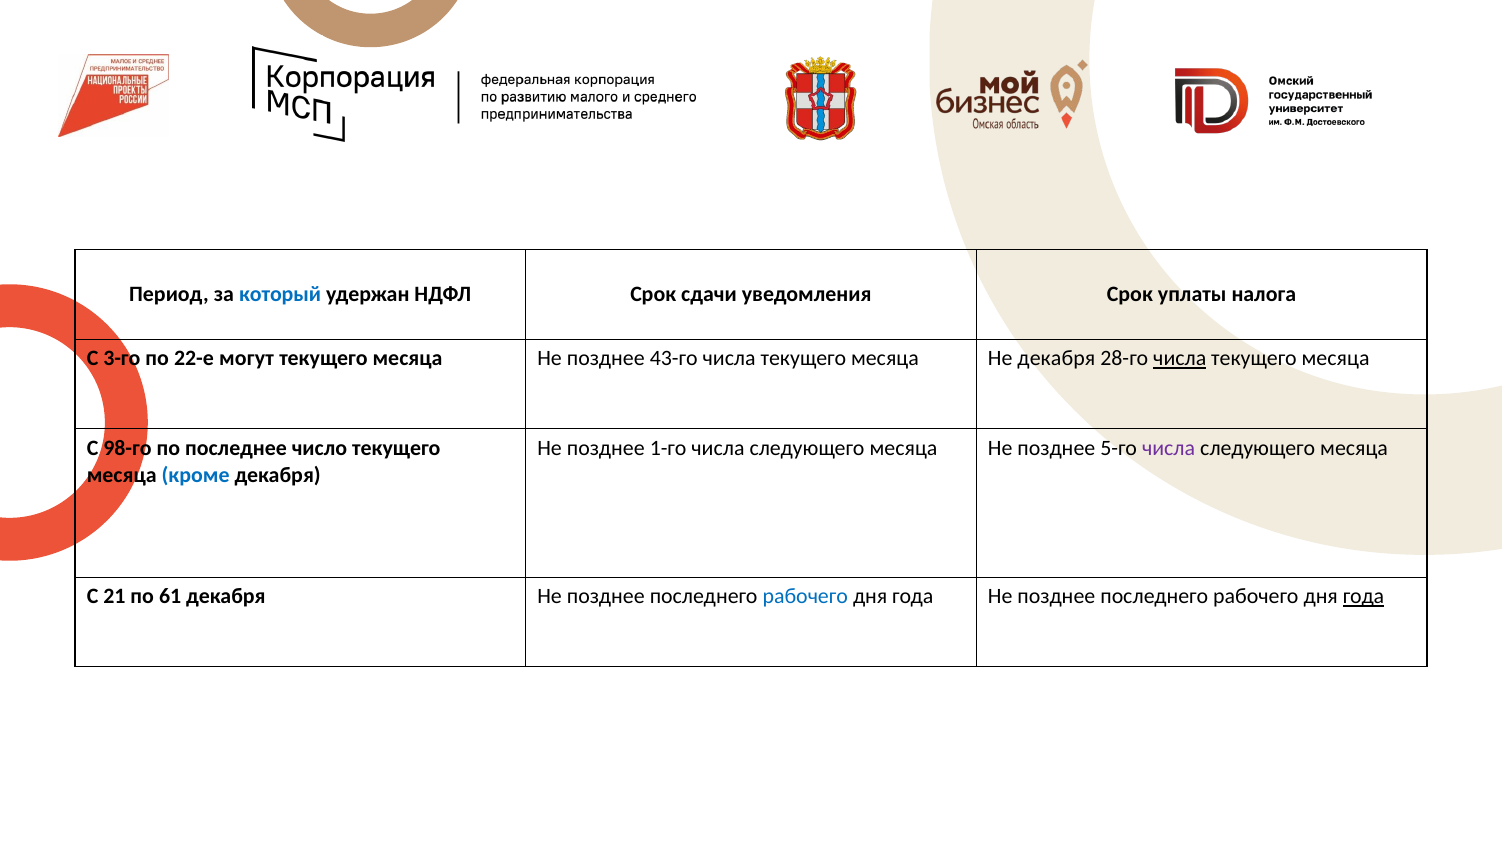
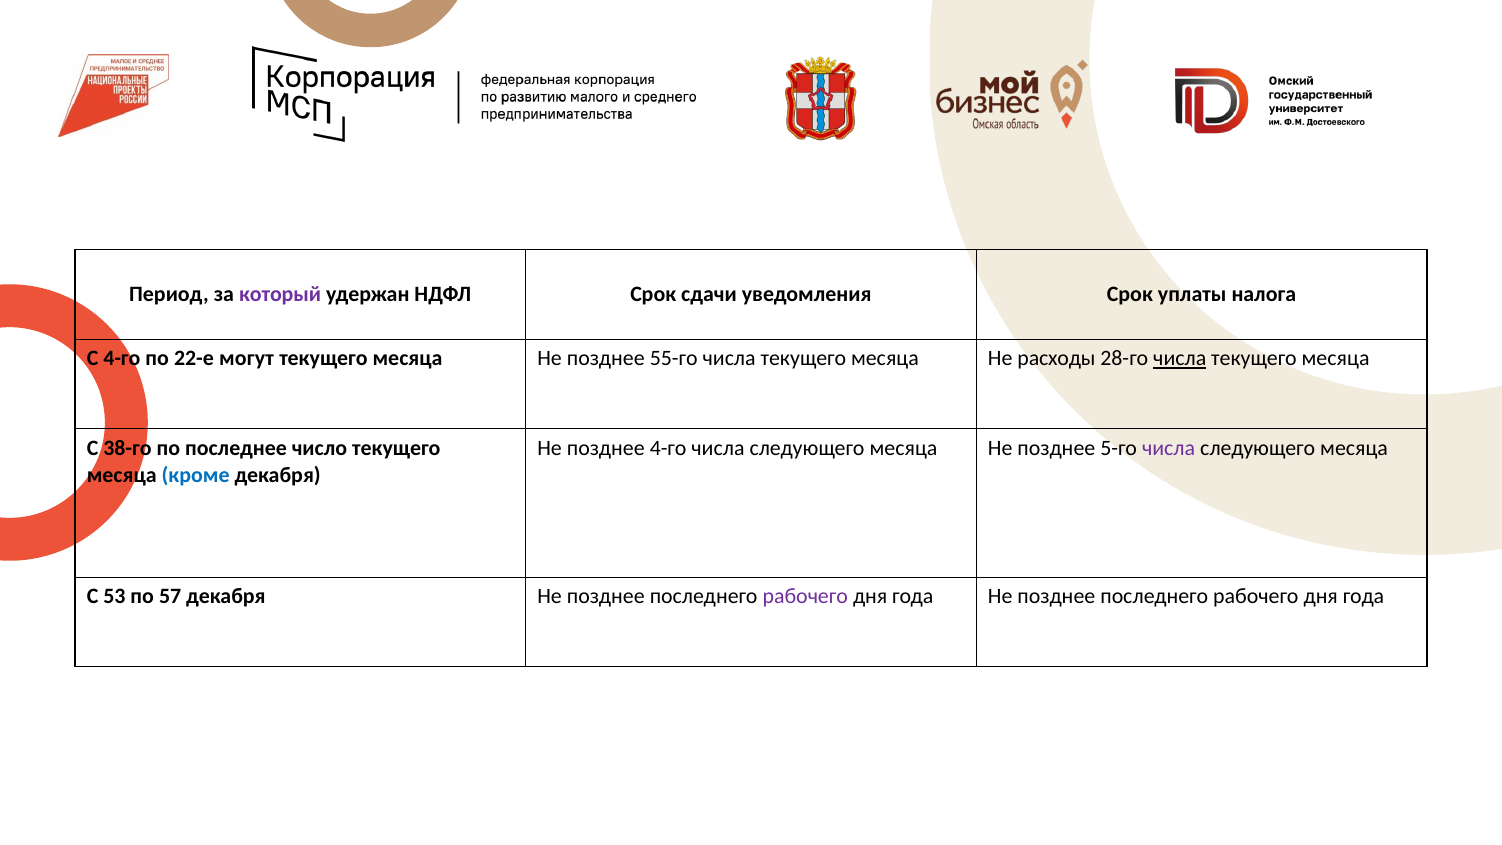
который colour: blue -> purple (280, 295)
С 3-го: 3-го -> 4-го (122, 359)
43-го: 43-го -> 55-го (674, 359)
Не декабря: декабря -> расходы (1056, 359)
98-го: 98-го -> 38-го (127, 448)
позднее 1-го: 1-го -> 4-го (668, 448)
21: 21 -> 53 (114, 597)
61: 61 -> 57 (170, 597)
рабочего colour: blue -> purple (805, 597)
года underline: present -> none (1363, 597)
